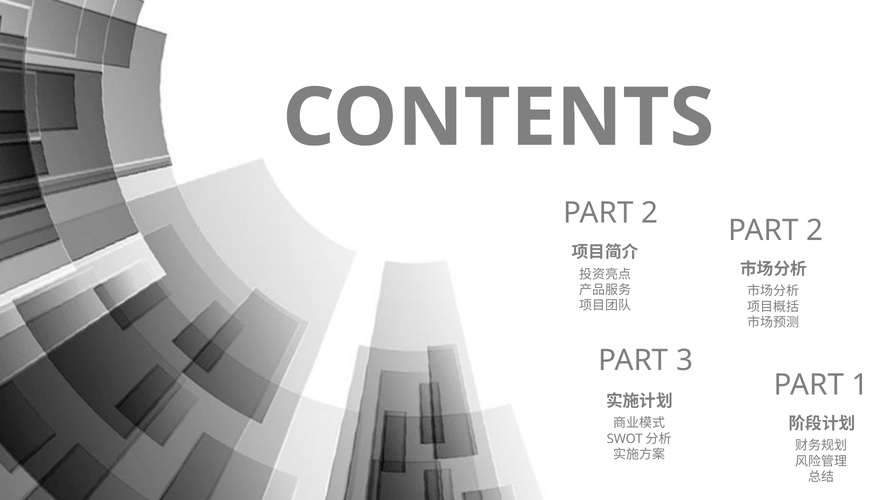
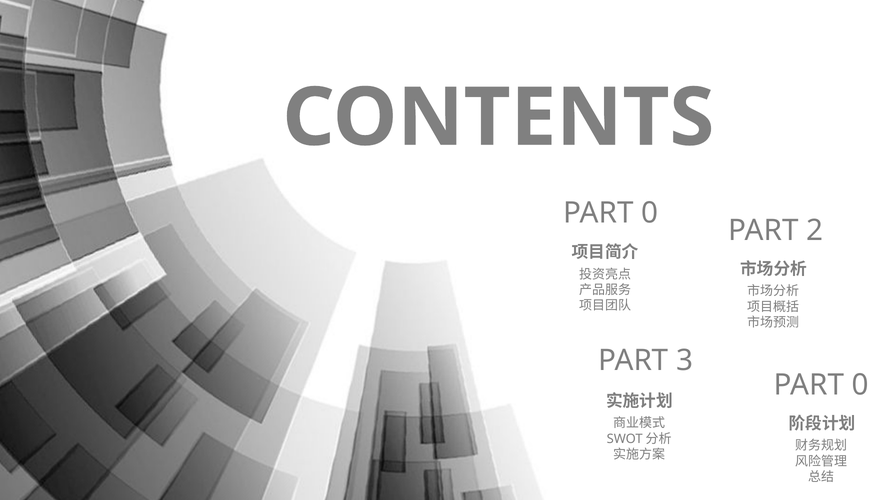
2: 2 -> 0 (650, 213)
1: 1 -> 0 (860, 385)
